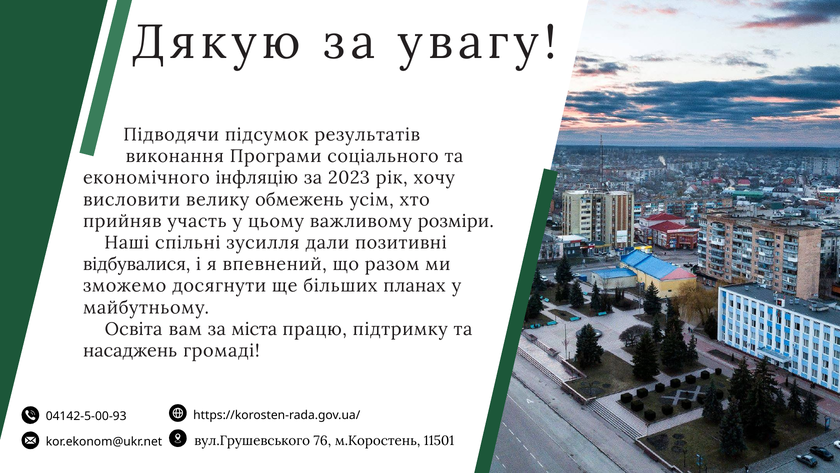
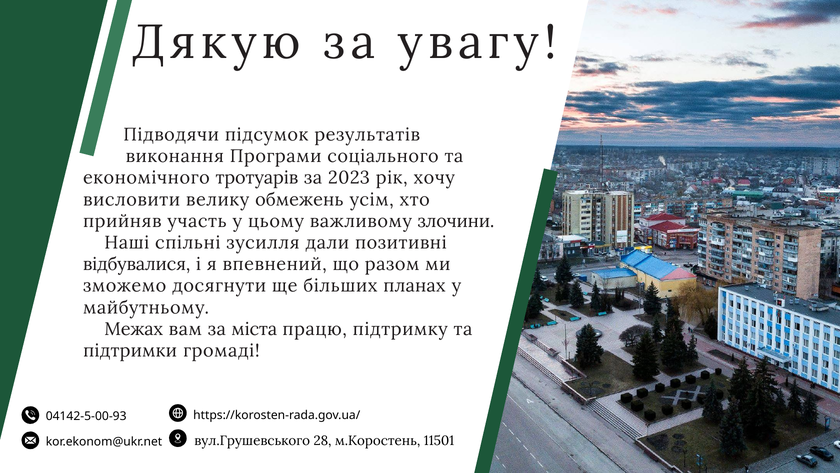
інфляцію: інфляцію -> тротуарів (257, 178)
розміри: розміри -> злочини (456, 221)
Освіта: Освіта -> Межах (134, 329)
насаджень: насаджень -> підтримки (130, 350)
76: 76 -> 28 (323, 441)
